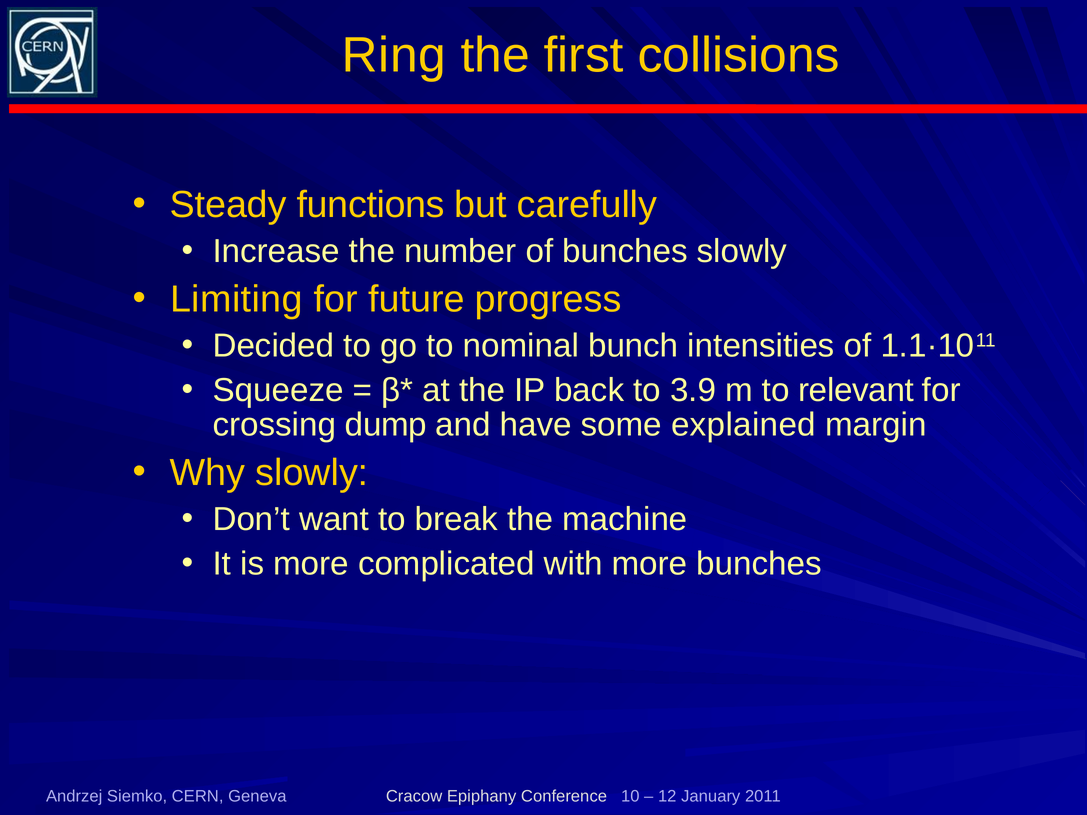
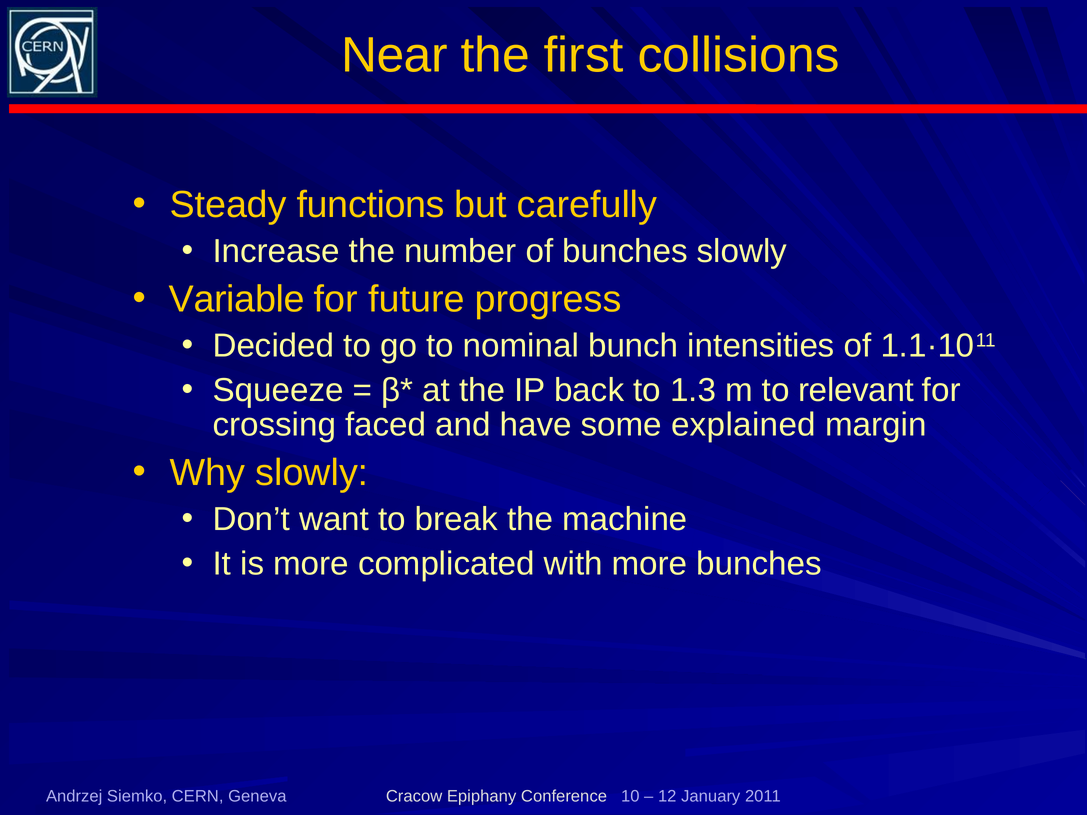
Ring: Ring -> Near (394, 55)
Limiting: Limiting -> Variable (237, 299)
3.9: 3.9 -> 1.3 (693, 390)
dump: dump -> faced (386, 425)
